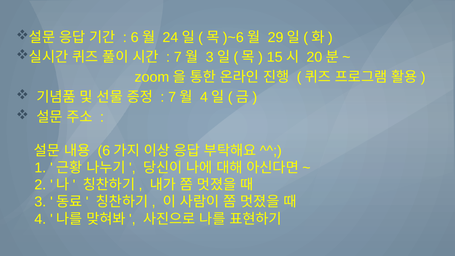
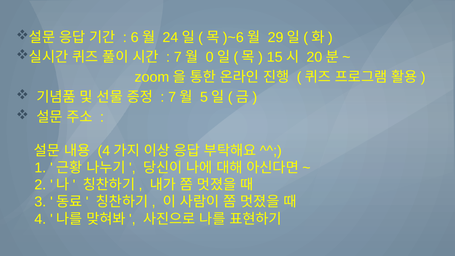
3: 3 -> 0 (210, 57)
4: 4 -> 5 (204, 97)
6: 6 -> 4 (104, 151)
